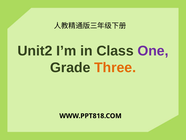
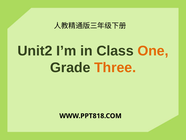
One colour: purple -> orange (153, 51)
